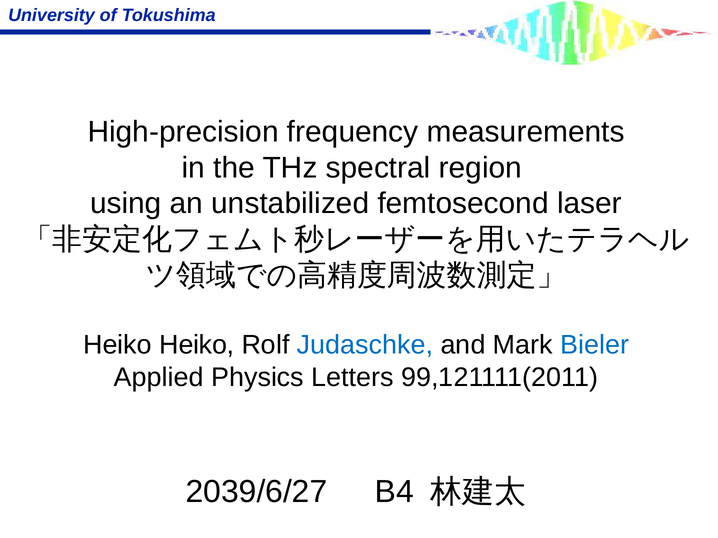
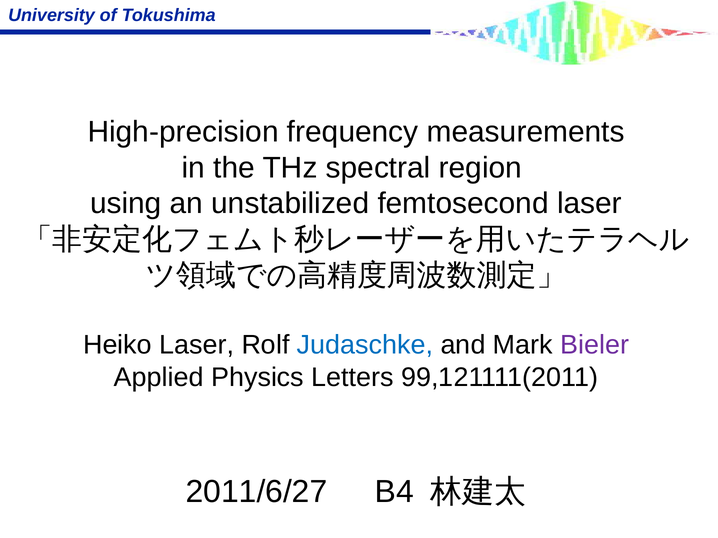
Heiko Heiko: Heiko -> Laser (197, 345)
Bieler colour: blue -> purple (595, 345)
2039/6/27: 2039/6/27 -> 2011/6/27 (257, 492)
